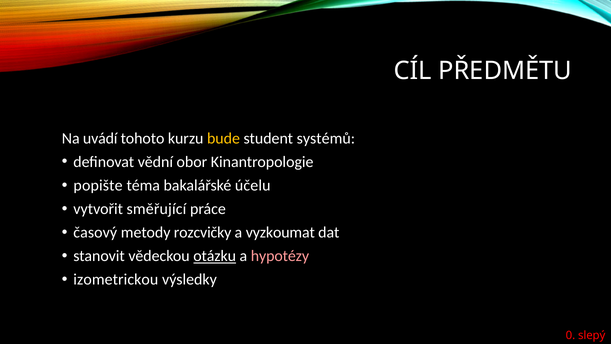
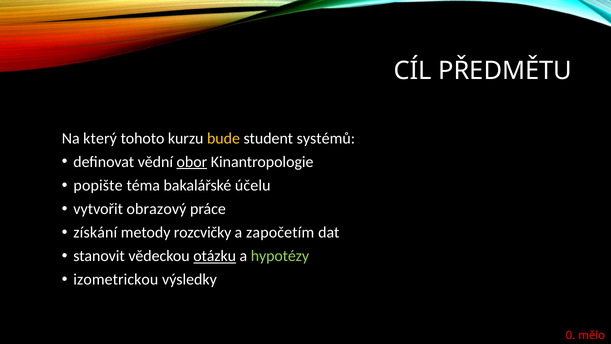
uvádí: uvádí -> který (100, 138)
obor underline: none -> present (192, 162)
směřující: směřující -> obrazový (156, 209)
časový: časový -> získání (95, 232)
vyzkoumat: vyzkoumat -> započetím (280, 232)
hypotézy colour: pink -> light green (280, 256)
slepý: slepý -> mělo (592, 335)
